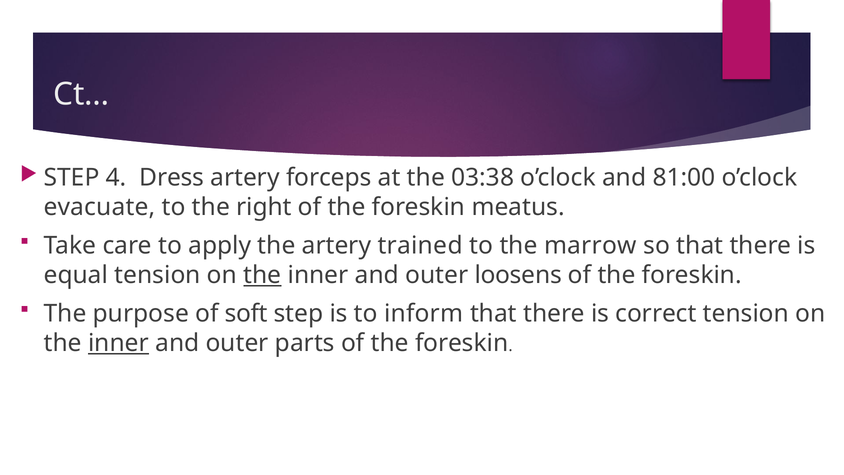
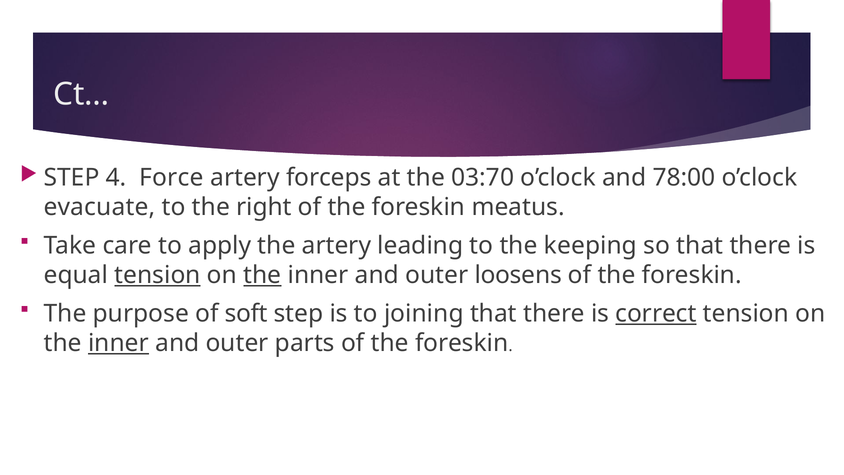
Dress: Dress -> Force (171, 177)
03:38: 03:38 -> 03:70 (483, 177)
81:00: 81:00 -> 78:00 (684, 177)
trained: trained -> leading (420, 245)
marrow: marrow -> keeping (590, 245)
tension underline: none -> present (158, 275)
inform: inform -> joining (424, 313)
correct underline: none -> present (656, 313)
